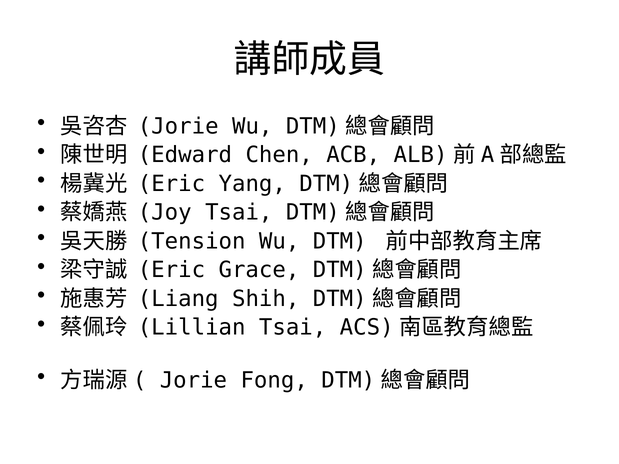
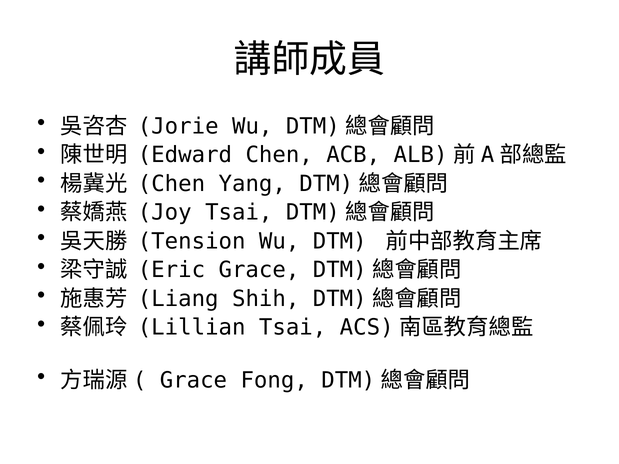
Eric: Eric -> Chen (171, 184)
Jorie: Jorie -> Grace (193, 381)
